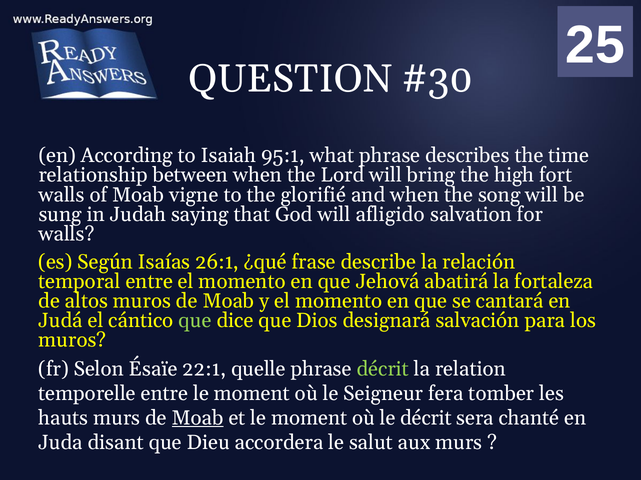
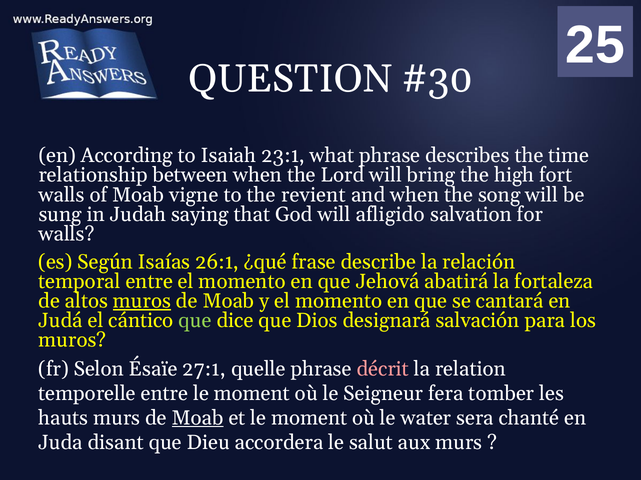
95:1: 95:1 -> 23:1 (283, 156)
glorifié: glorifié -> revient (313, 195)
muros underline: none -> present (142, 301)
22:1: 22:1 -> 27:1 (204, 369)
décrit colour: light green -> pink (383, 369)
le décrit: décrit -> water (426, 419)
